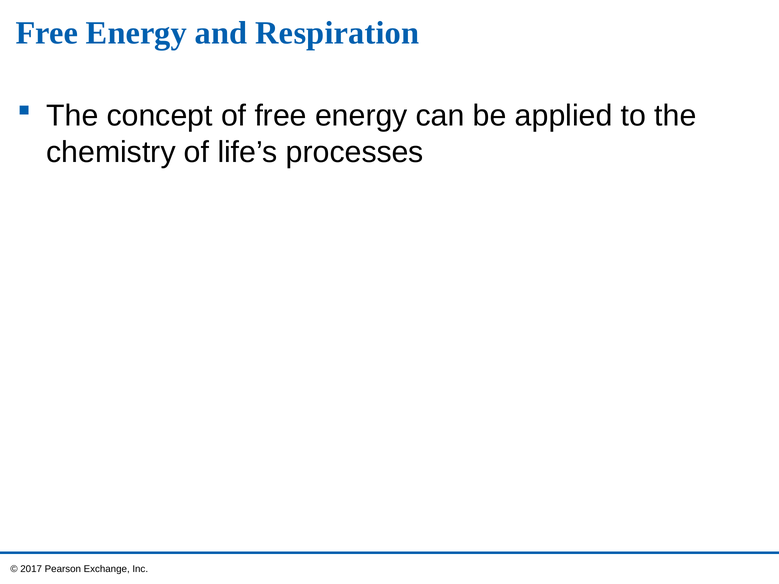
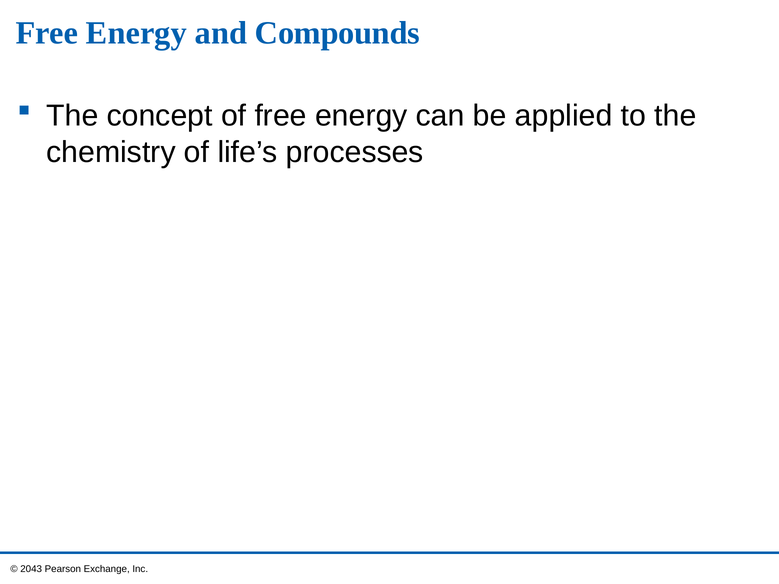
Respiration: Respiration -> Compounds (338, 33)
2017: 2017 -> 2043 (31, 569)
